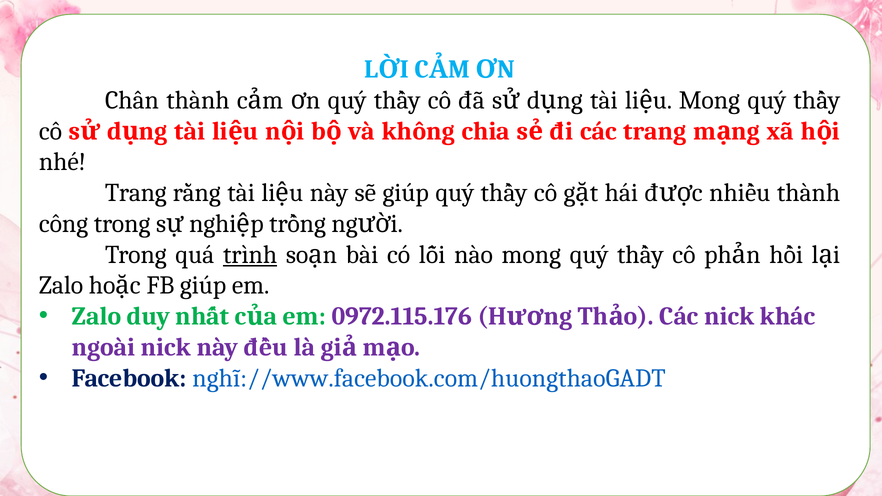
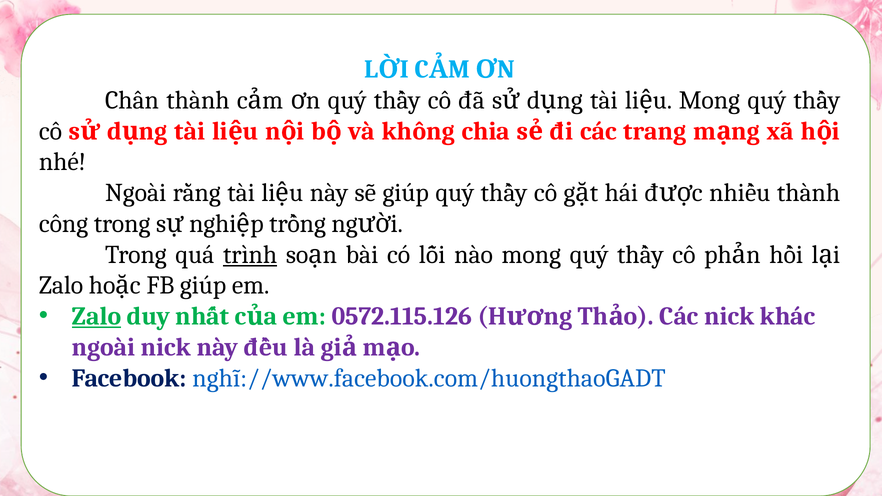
Trang: Trang -> Ngoài (136, 193)
Zalo underline: none -> present (97, 316)
0972.115.176: 0972.115.176 -> 0572.115.126 (402, 316)
